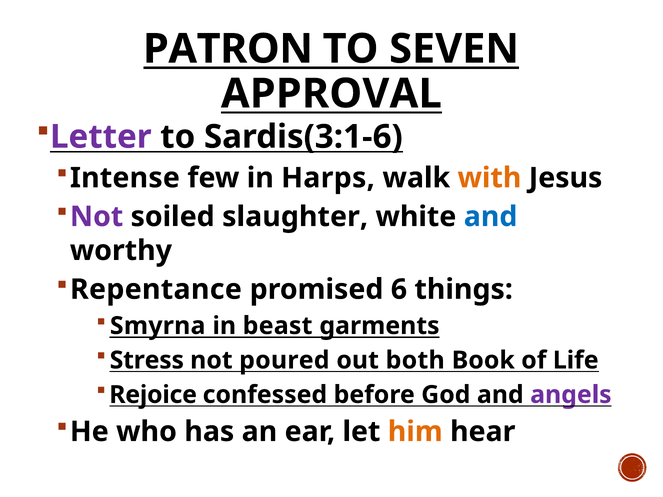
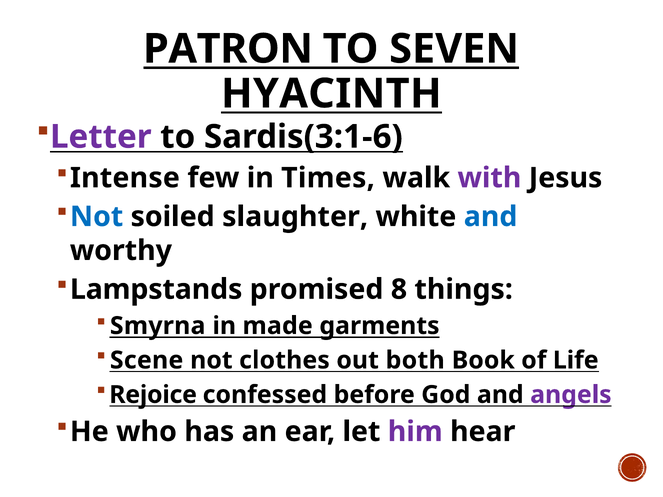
APPROVAL: APPROVAL -> HYACINTH (331, 94)
Harps: Harps -> Times (328, 178)
with colour: orange -> purple (489, 178)
Not colour: purple -> blue (97, 217)
Repentance: Repentance -> Lampstands (156, 290)
6: 6 -> 8 (399, 290)
beast: beast -> made (278, 326)
Stress: Stress -> Scene (147, 360)
poured: poured -> clothes (284, 360)
him colour: orange -> purple (415, 432)
